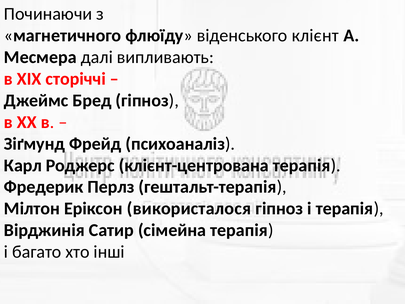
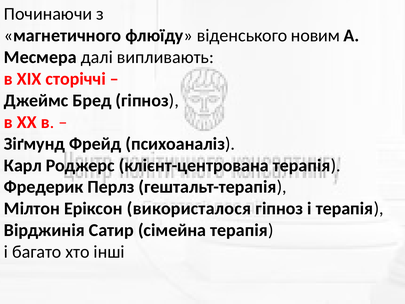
клієнт: клієнт -> новим (315, 36)
